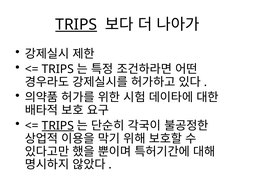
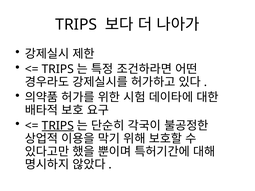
TRIPS underline: present -> none (76, 25)
